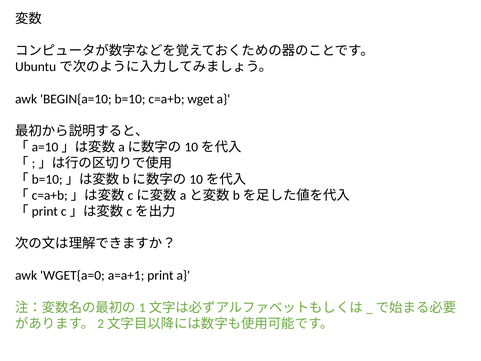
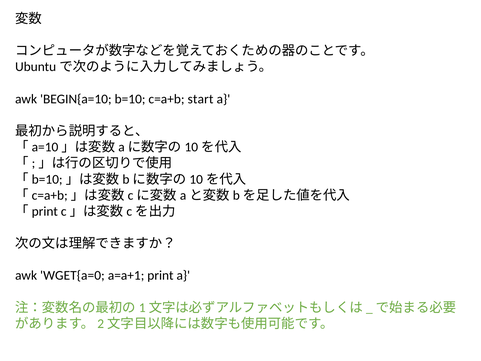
wget: wget -> start (201, 99)
